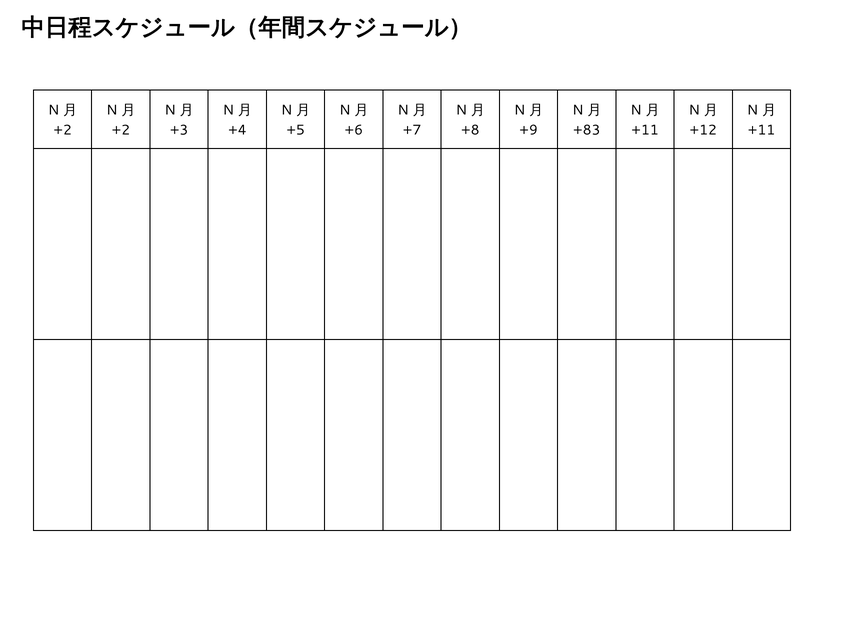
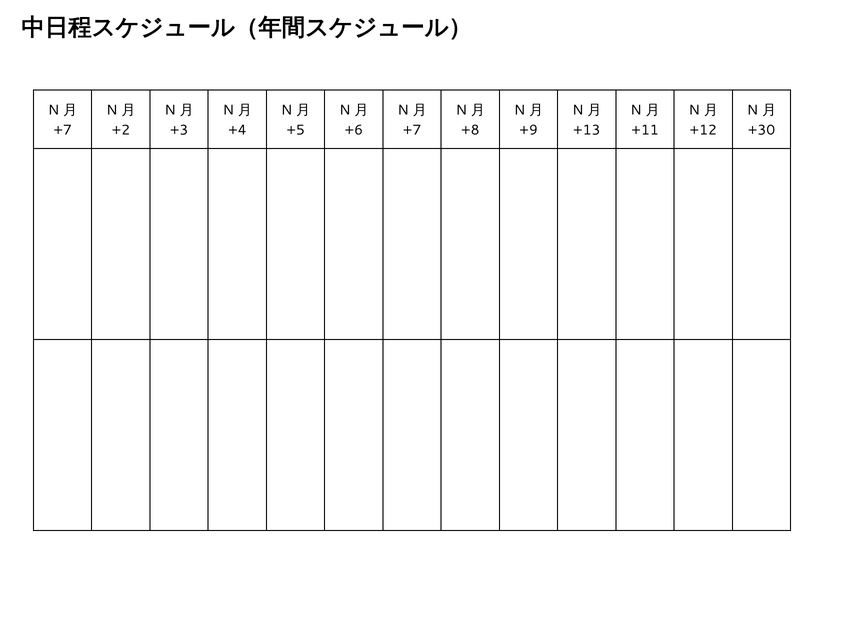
+2: +2 -> +7 (63, 130)
+83: +83 -> +13 (587, 130)
+11: +11 -> +30 (762, 130)
